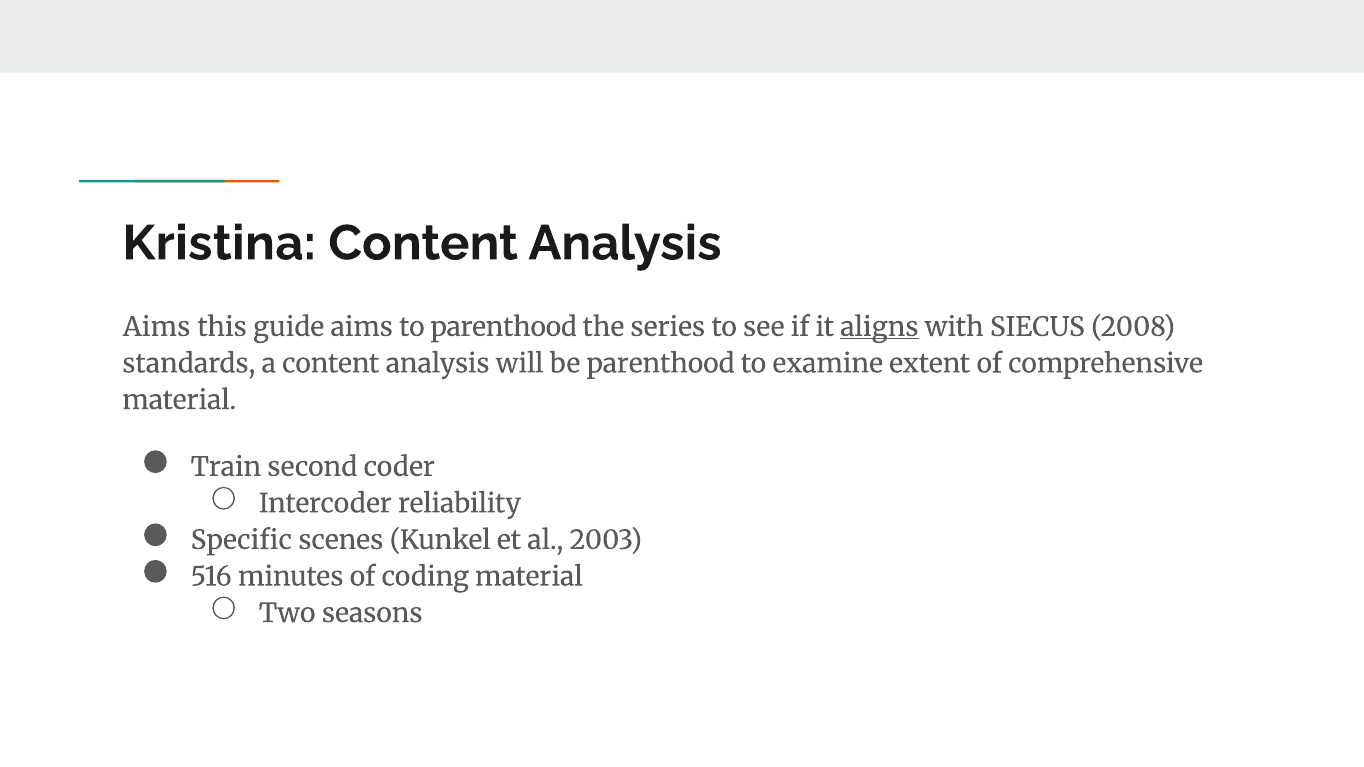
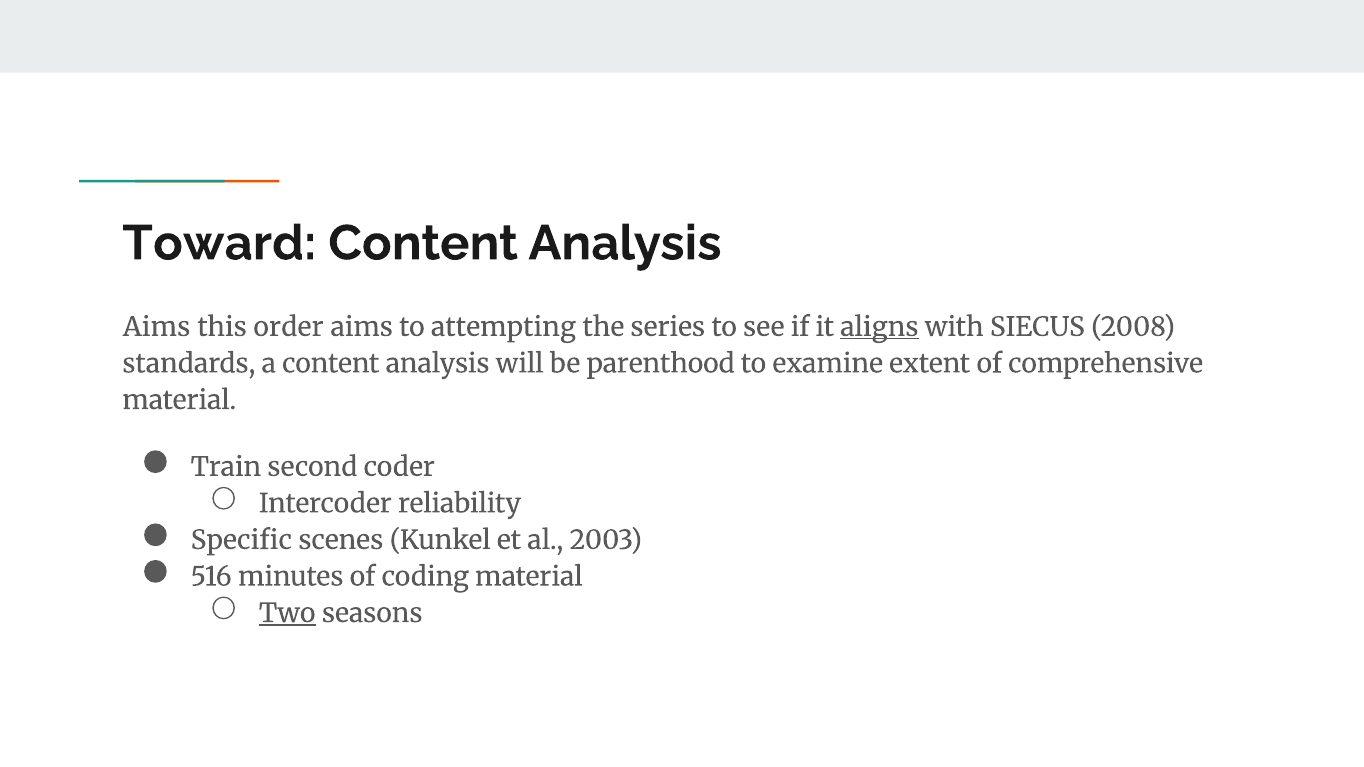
Kristina: Kristina -> Toward (219, 243)
guide: guide -> order (288, 327)
to parenthood: parenthood -> attempting (504, 327)
Two underline: none -> present (287, 614)
